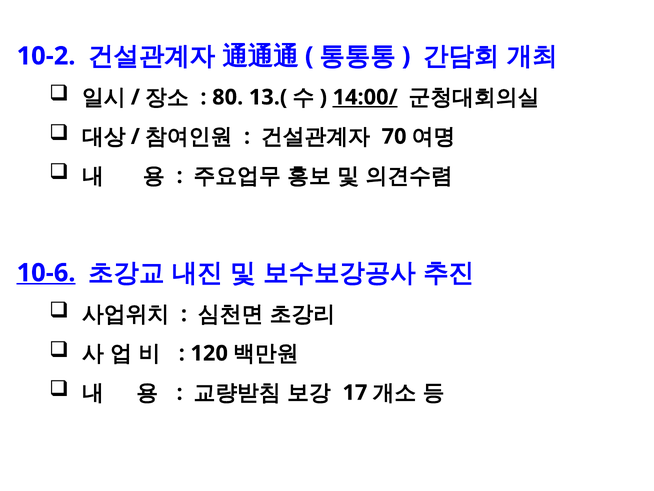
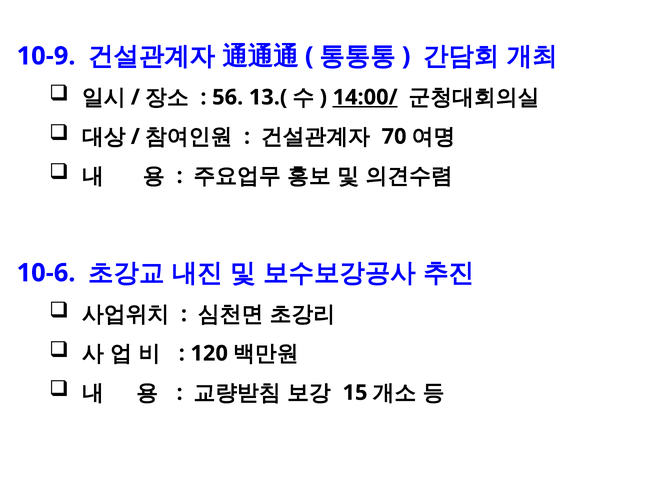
10-2: 10-2 -> 10-9 (46, 56)
80: 80 -> 56 (228, 97)
10-6 underline: present -> none (46, 273)
17: 17 -> 15 (355, 392)
